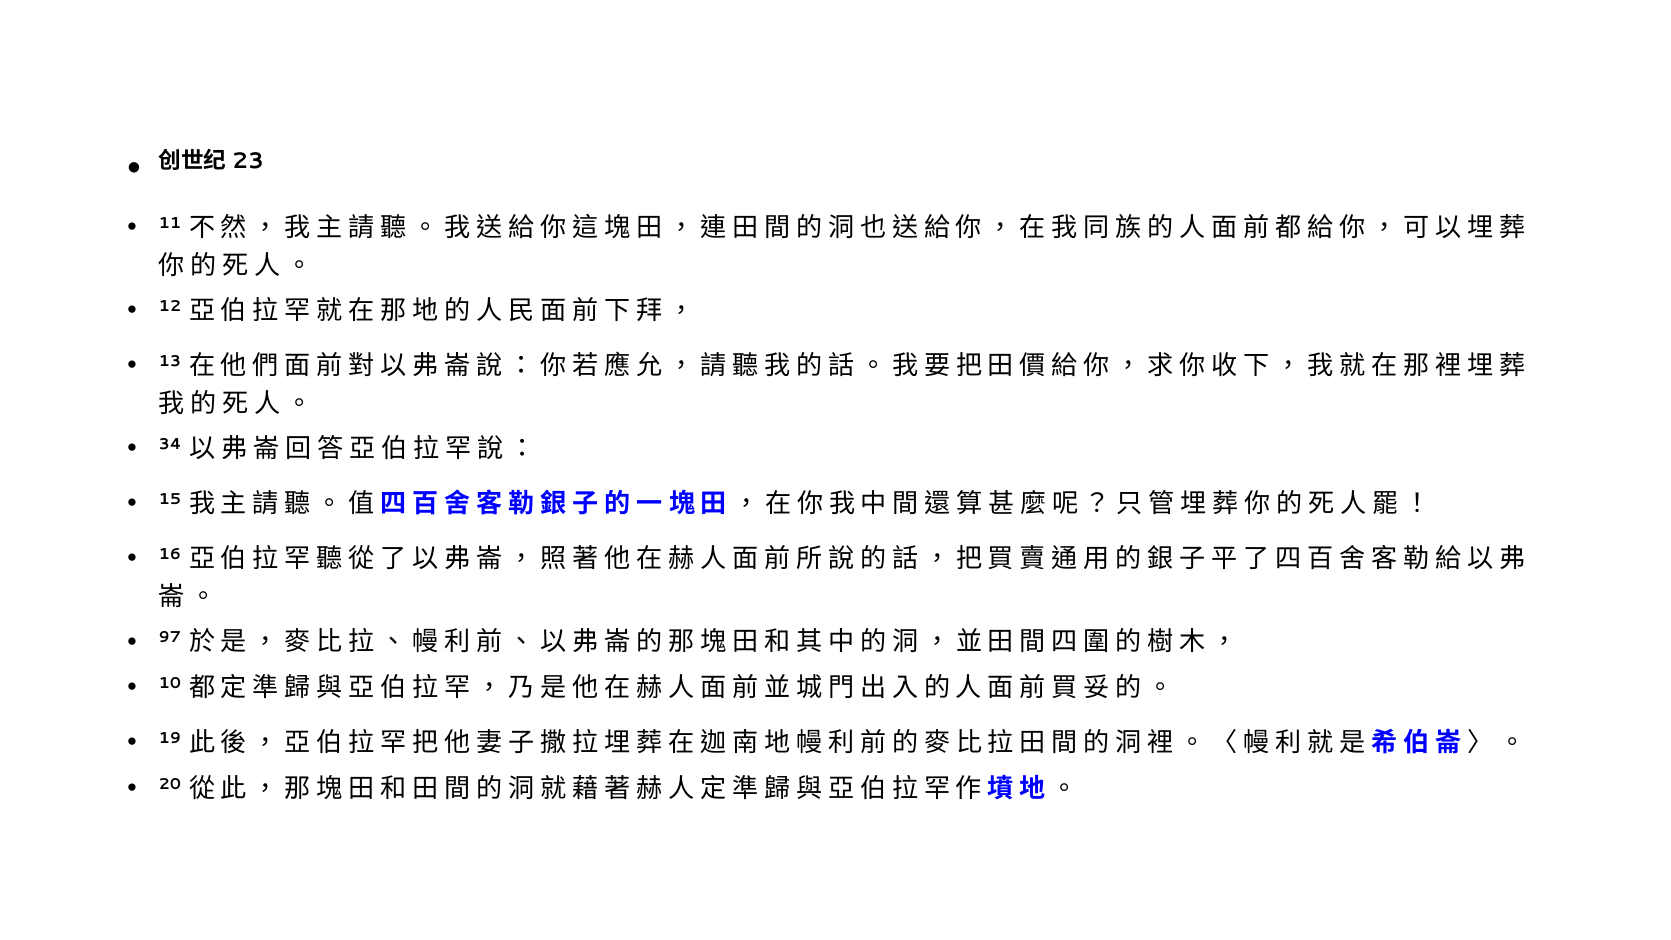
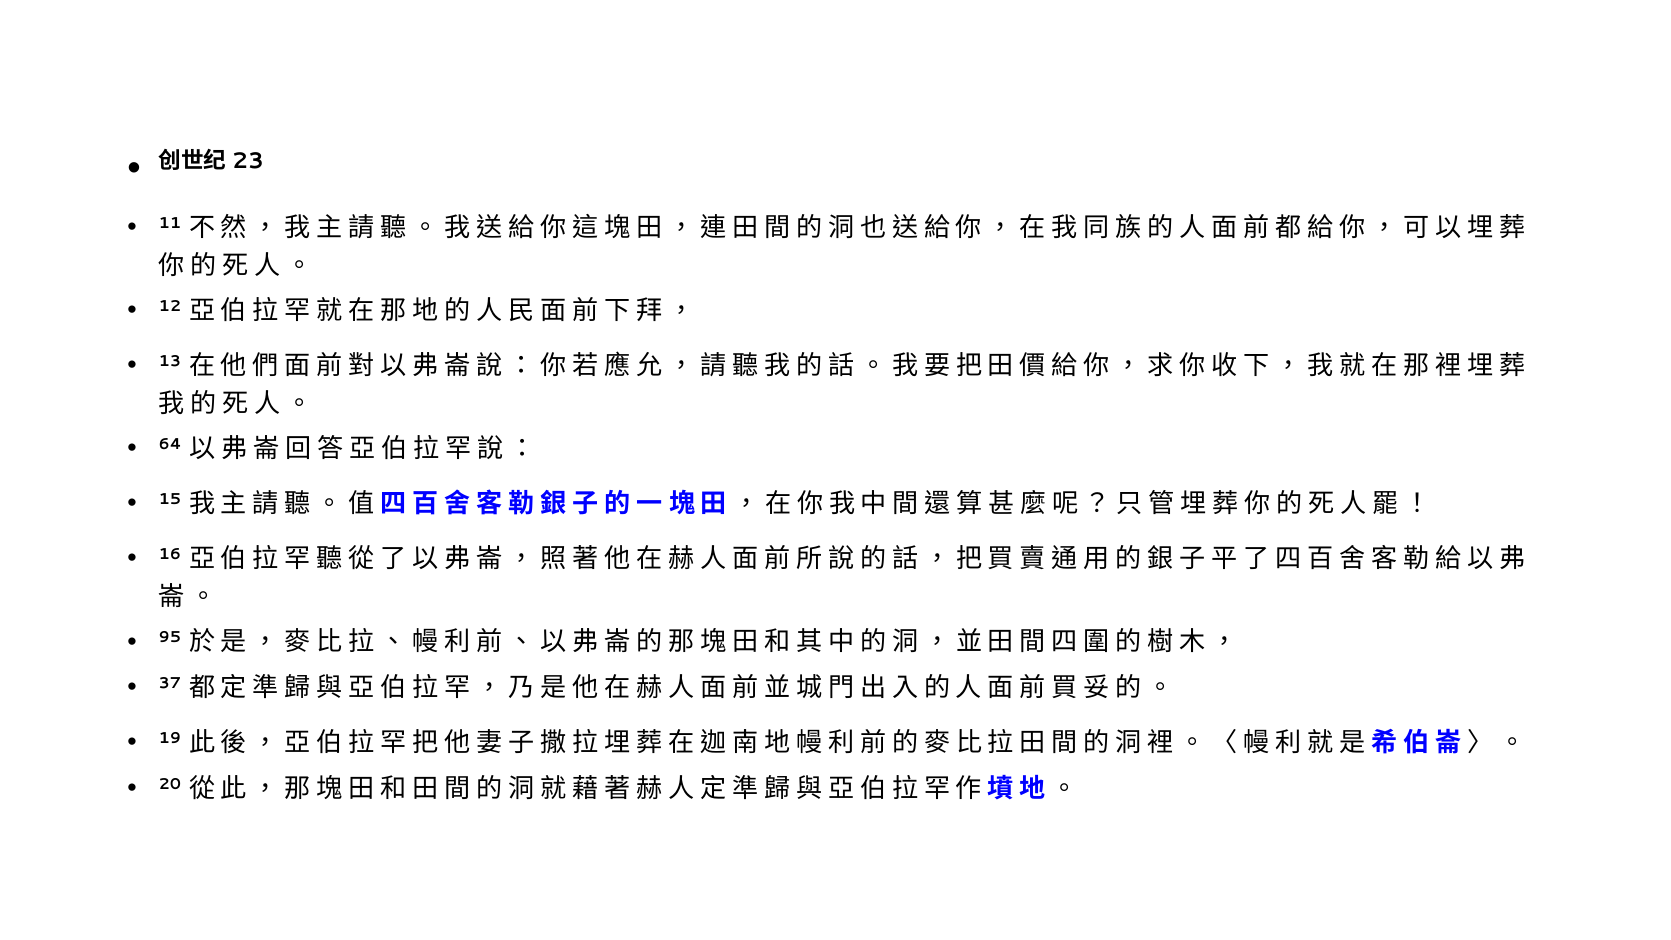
34: 34 -> 64 (170, 444)
97: 97 -> 95 (170, 638)
10: 10 -> 37 (170, 683)
